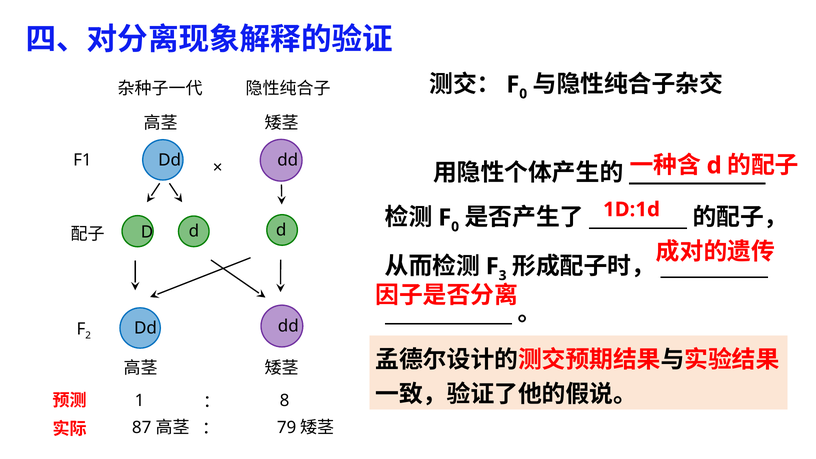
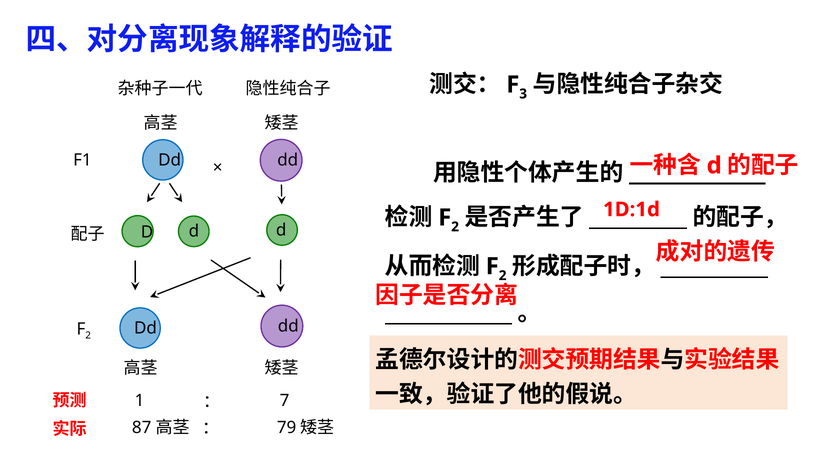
0: 0 -> 3 (523, 94)
0: 0 -> 2 (455, 227)
3: 3 -> 2 (503, 276)
8: 8 -> 7 (285, 401)
